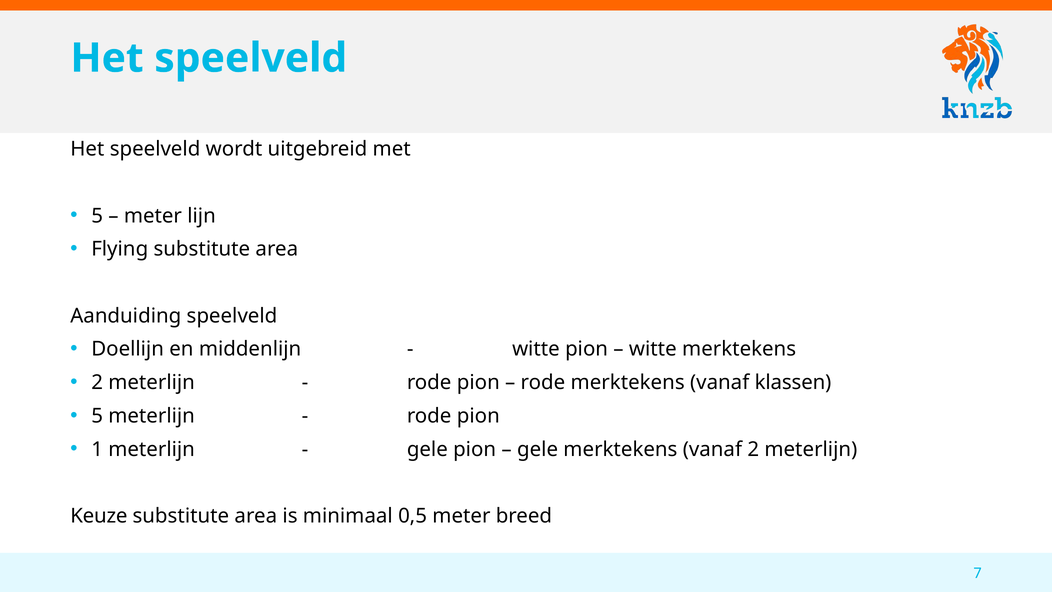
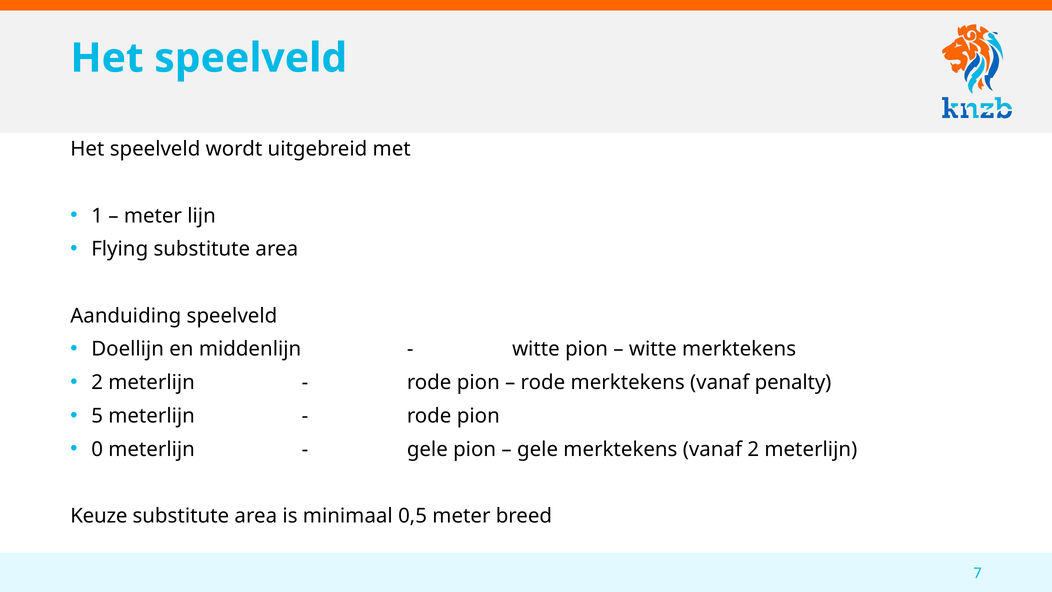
5: 5 -> 1 (97, 216)
klassen: klassen -> penalty (793, 382)
1: 1 -> 0 (97, 449)
